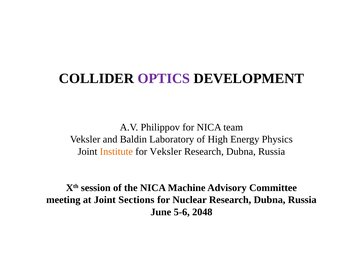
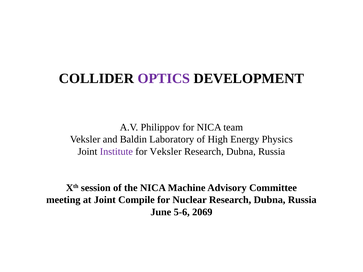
Institute colour: orange -> purple (116, 152)
Sections: Sections -> Compile (136, 200)
2048: 2048 -> 2069 (202, 212)
